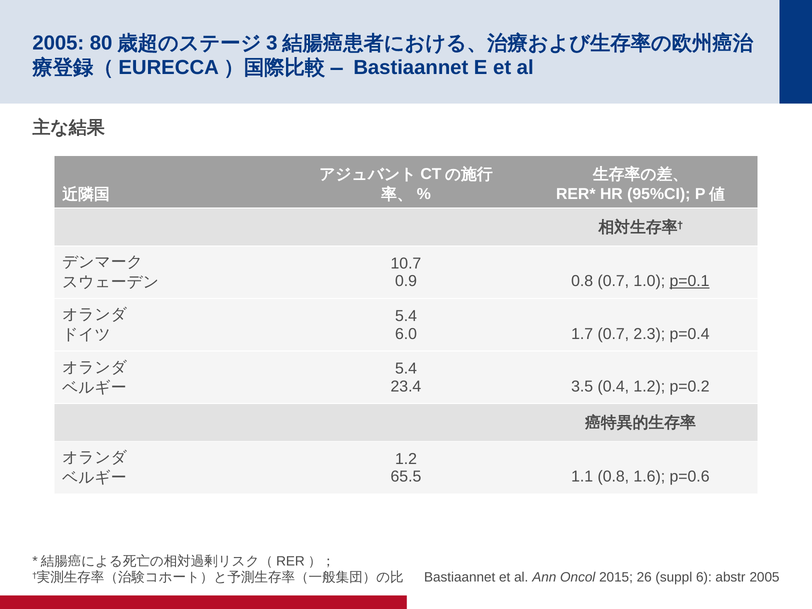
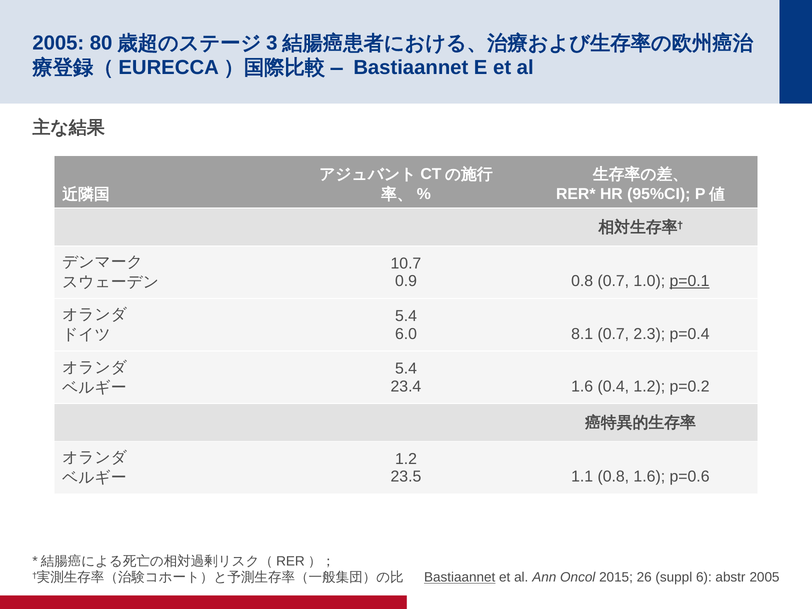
1.7: 1.7 -> 8.1 (582, 334)
23.4 3.5: 3.5 -> 1.6 (582, 386)
65.5: 65.5 -> 23.5 (406, 477)
Bastiaannet underline: none -> present (460, 577)
